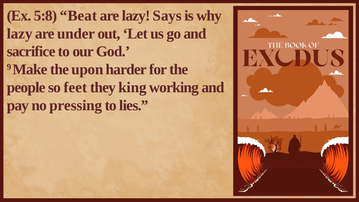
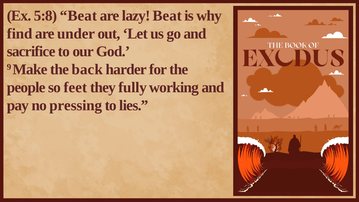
lazy Says: Says -> Beat (167, 16)
lazy: lazy -> find (20, 34)
upon: upon -> back (87, 69)
king: king -> fully (133, 87)
